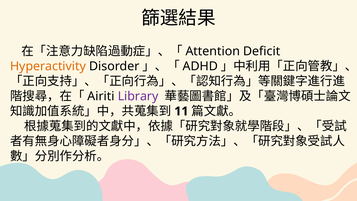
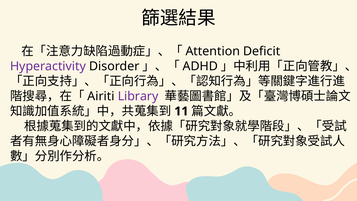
Hyperactivity colour: orange -> purple (48, 66)
